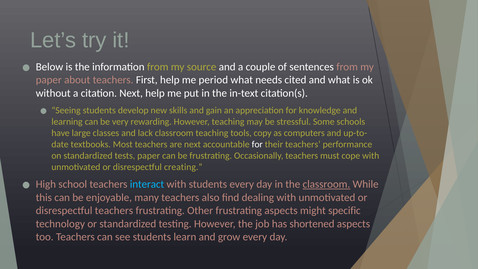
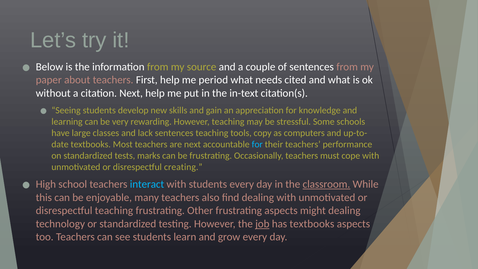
lack classroom: classroom -> sentences (174, 133)
for colour: white -> light blue (257, 144)
tests paper: paper -> marks (149, 156)
disrespectful teachers: teachers -> teaching (114, 211)
might specific: specific -> dealing (344, 211)
job underline: none -> present (262, 224)
has shortened: shortened -> textbooks (312, 224)
